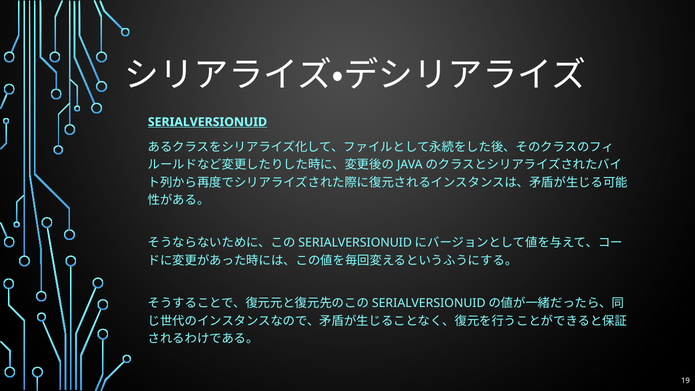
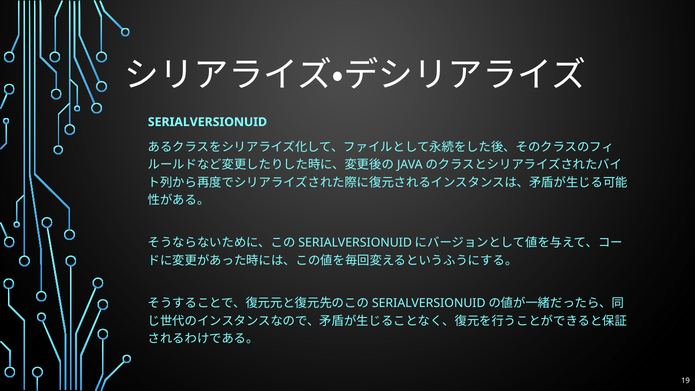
SERIALVERSIONUID underline: present -> none (207, 122)
